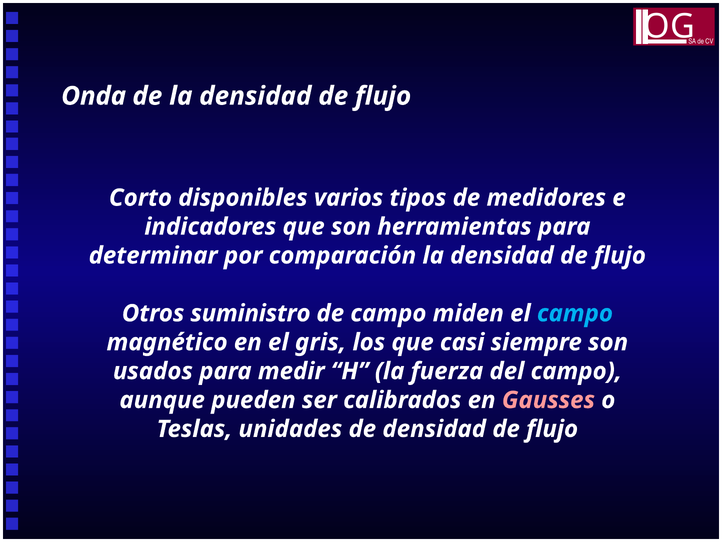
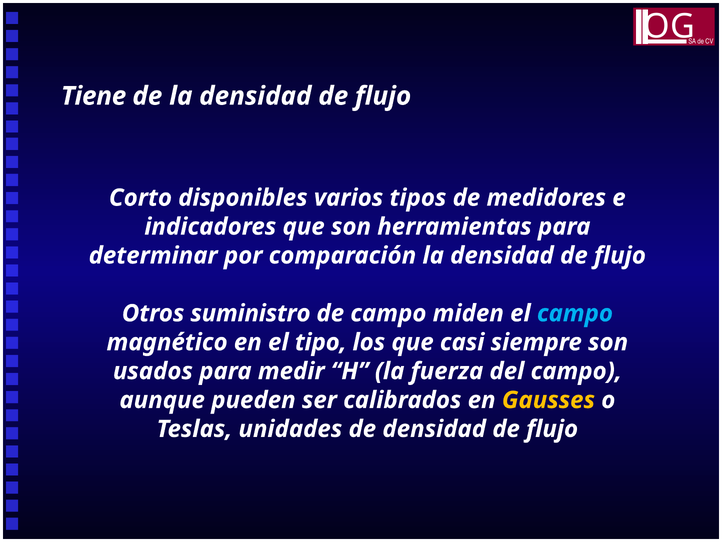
Onda: Onda -> Tiene (94, 96)
gris: gris -> tipo (321, 342)
Gausses colour: pink -> yellow (548, 400)
